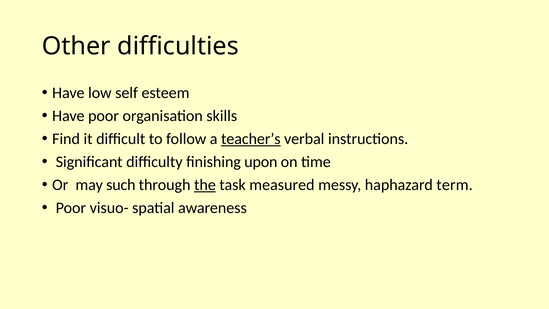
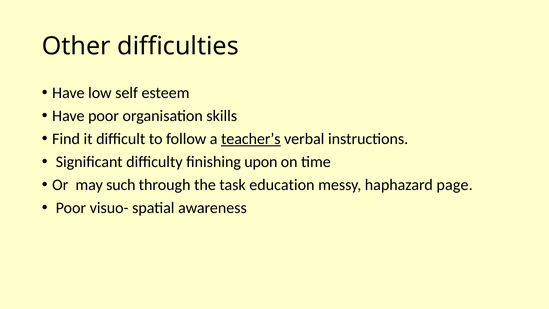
the underline: present -> none (205, 185)
measured: measured -> education (282, 185)
term: term -> page (455, 185)
